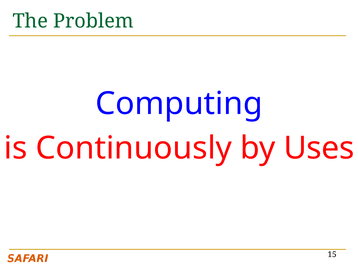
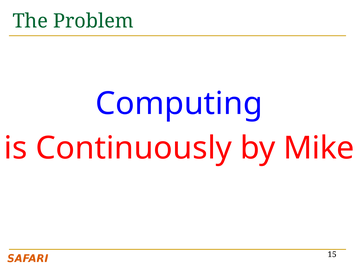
Uses: Uses -> Mike (319, 148)
